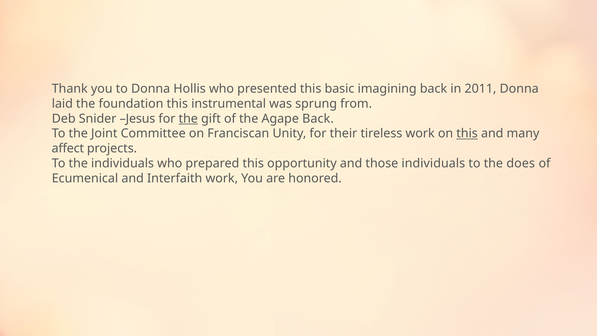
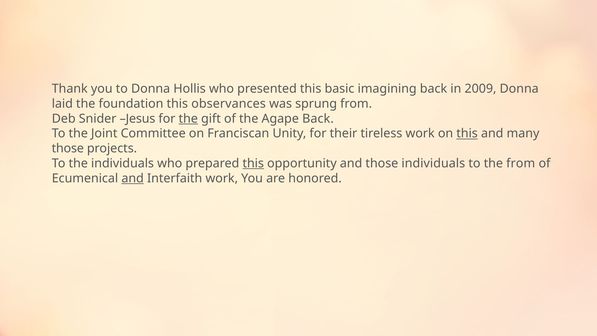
2011: 2011 -> 2009 (480, 89)
instrumental: instrumental -> observances (229, 104)
affect: affect -> those (68, 148)
this underline: none -> present (253, 163)
the does: does -> from (521, 163)
and underline: none -> present (133, 178)
